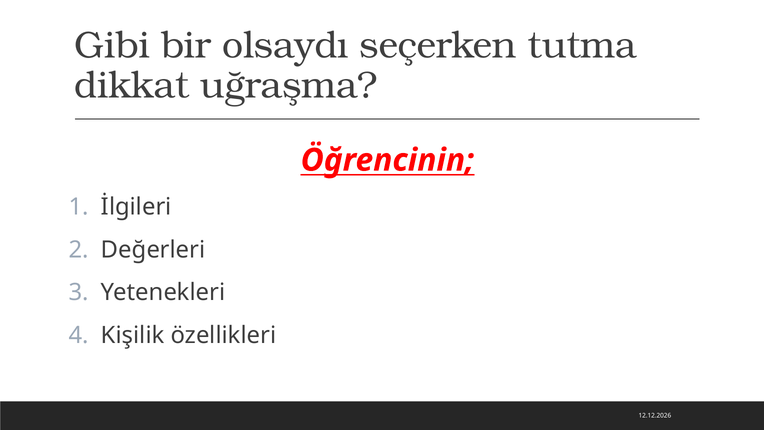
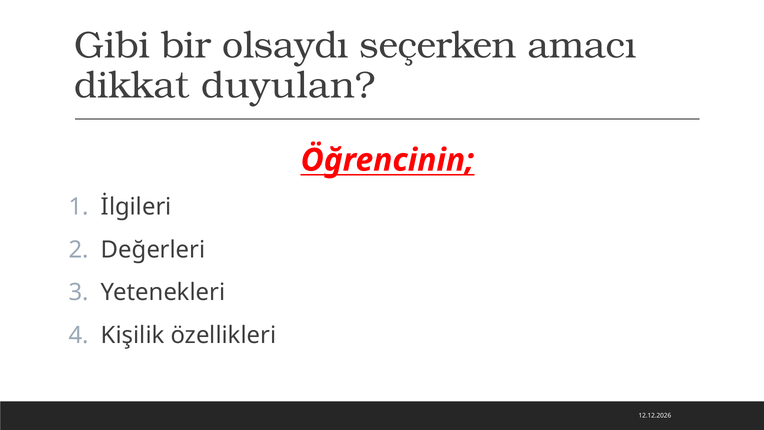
tutma: tutma -> amacı (582, 45)
uğraşma: uğraşma -> duyulan (288, 86)
